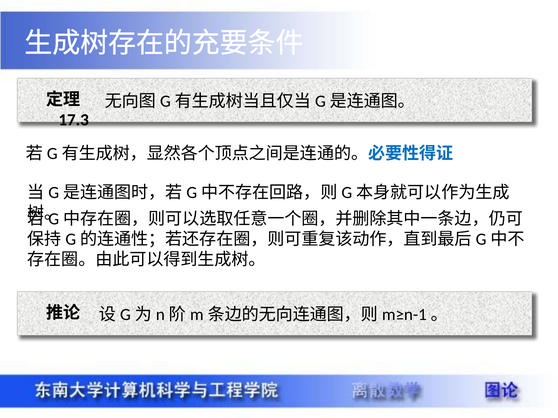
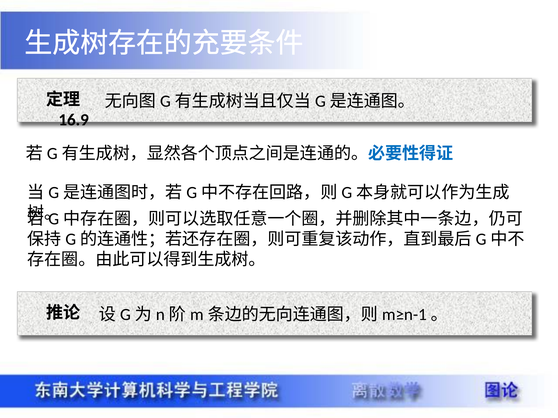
17.3: 17.3 -> 16.9 (74, 120)
